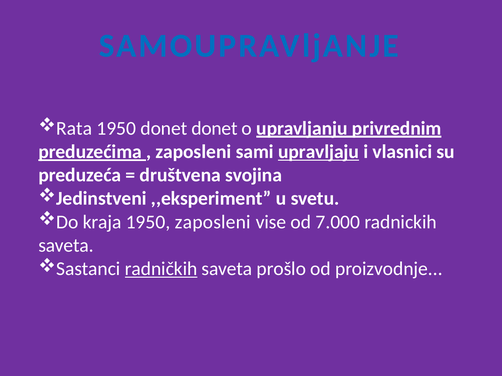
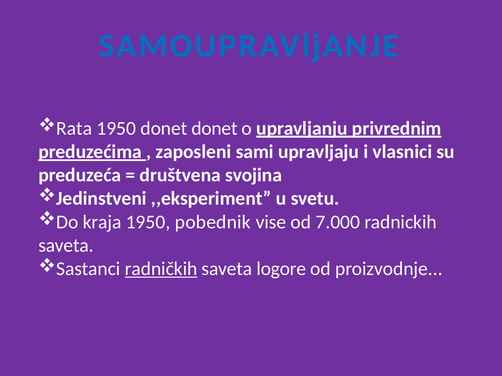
upravljaju underline: present -> none (319, 152)
1950 zaposleni: zaposleni -> pobednik (213, 222)
prošlo: prošlo -> logore (281, 269)
